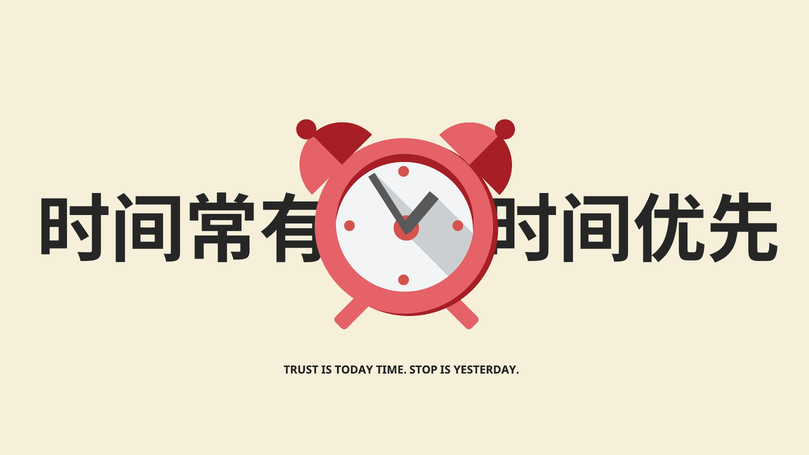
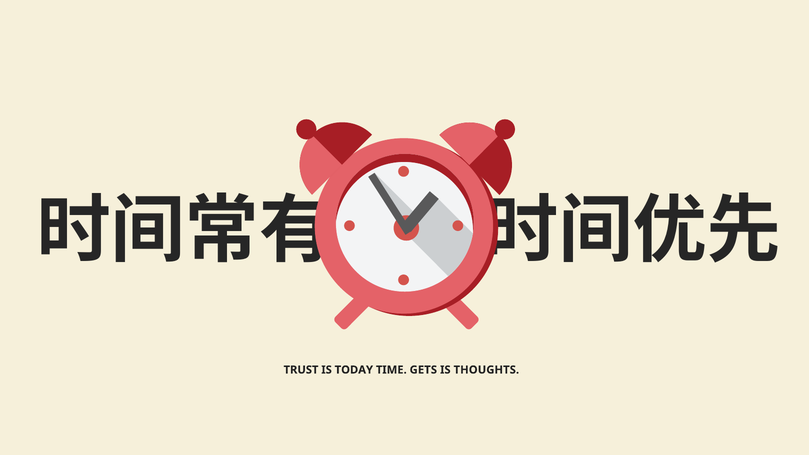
STOP: STOP -> GETS (423, 370)
YESTERDAY: YESTERDAY -> THOUGHTS (486, 370)
